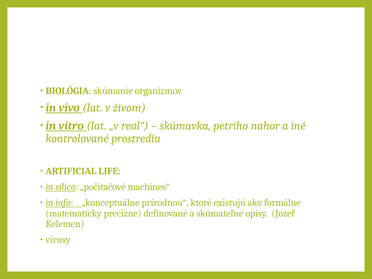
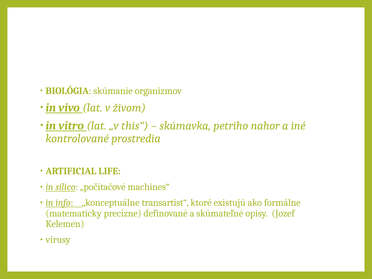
real“: real“ -> this“ (135, 126)
prírodnou“: prírodnou“ -> transartist“ (165, 203)
